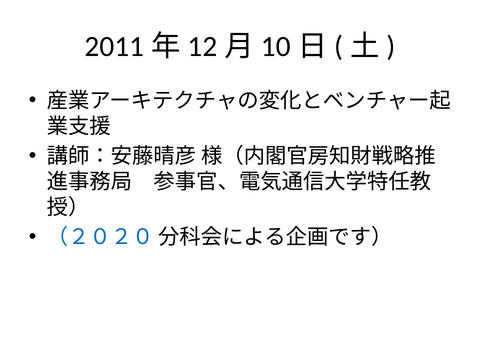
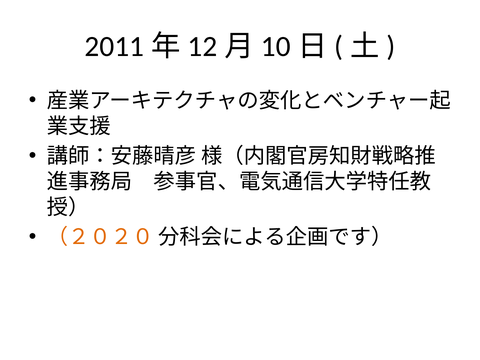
（２０２０ colour: blue -> orange (100, 237)
